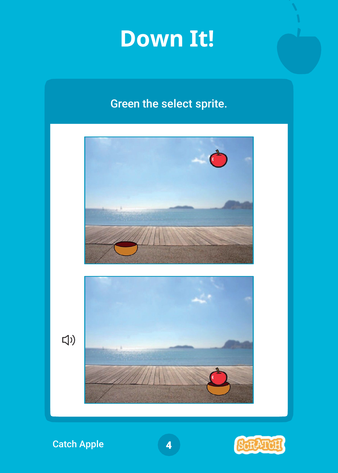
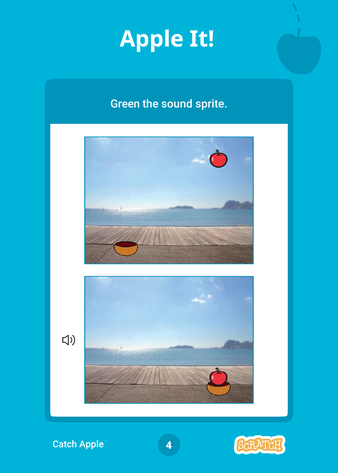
Down: Down -> Apple (152, 39)
select: select -> sound (177, 104)
